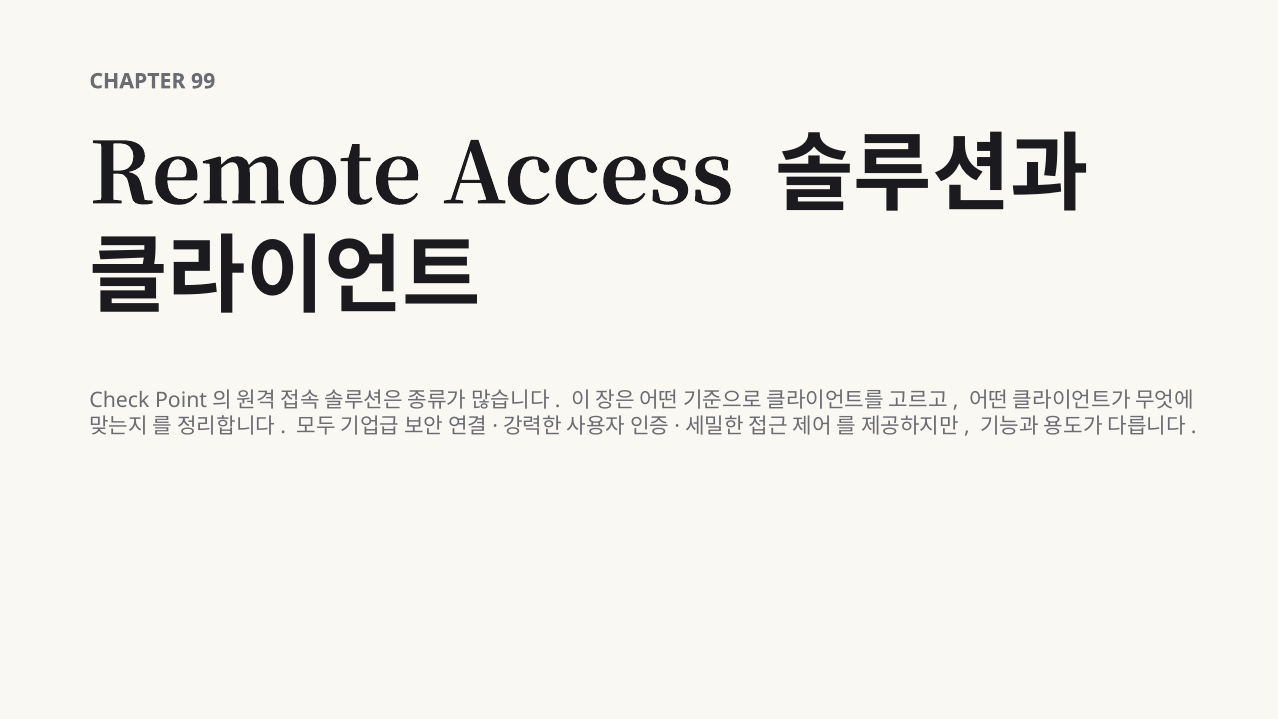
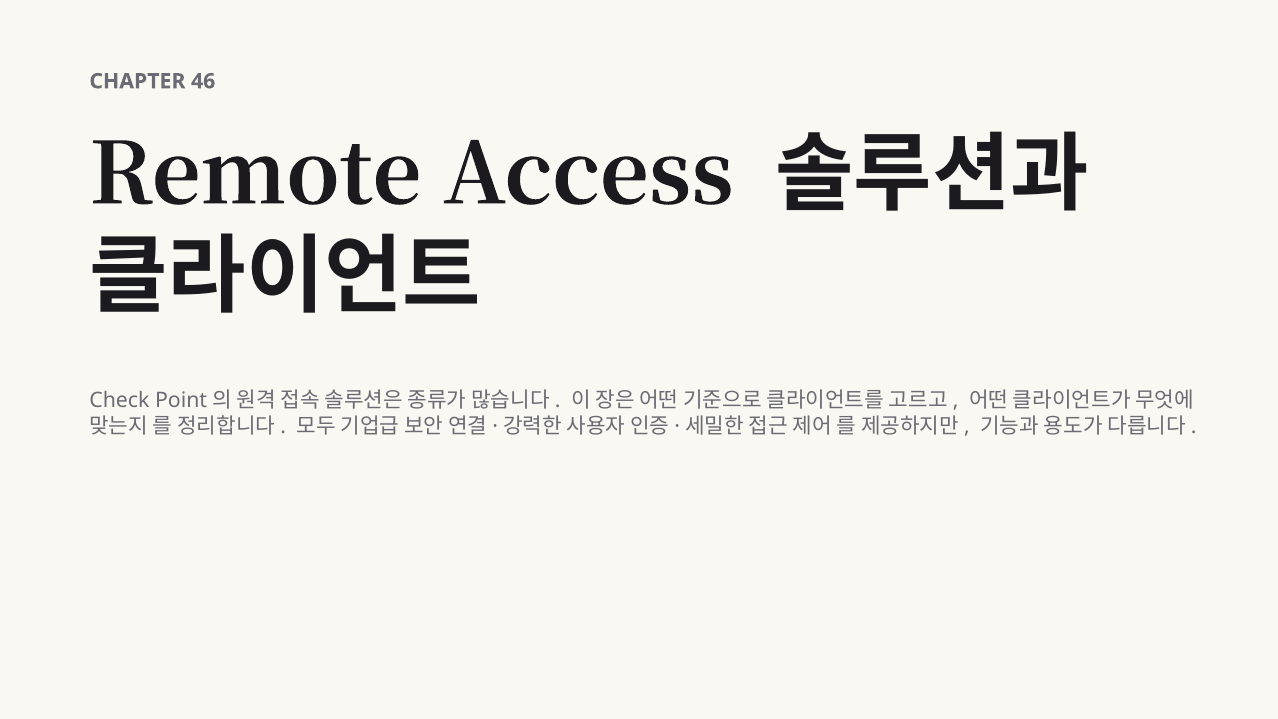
99: 99 -> 46 (203, 81)
